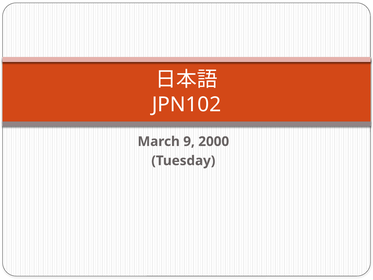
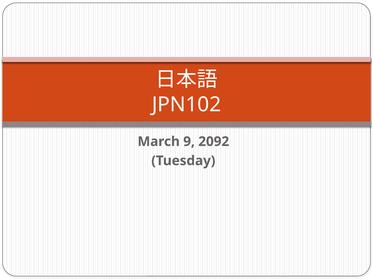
2000: 2000 -> 2092 (214, 141)
